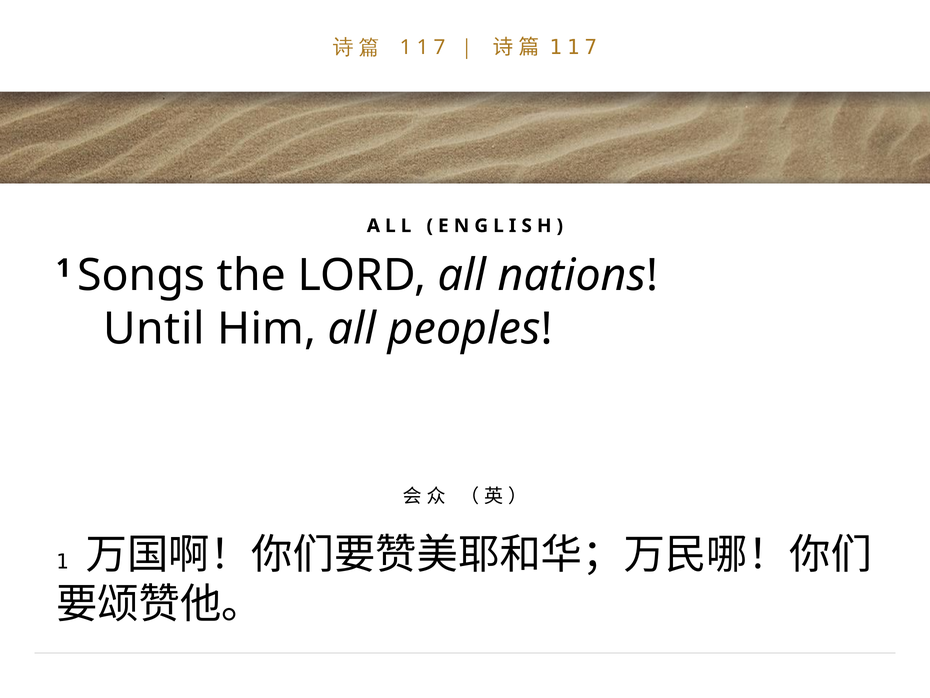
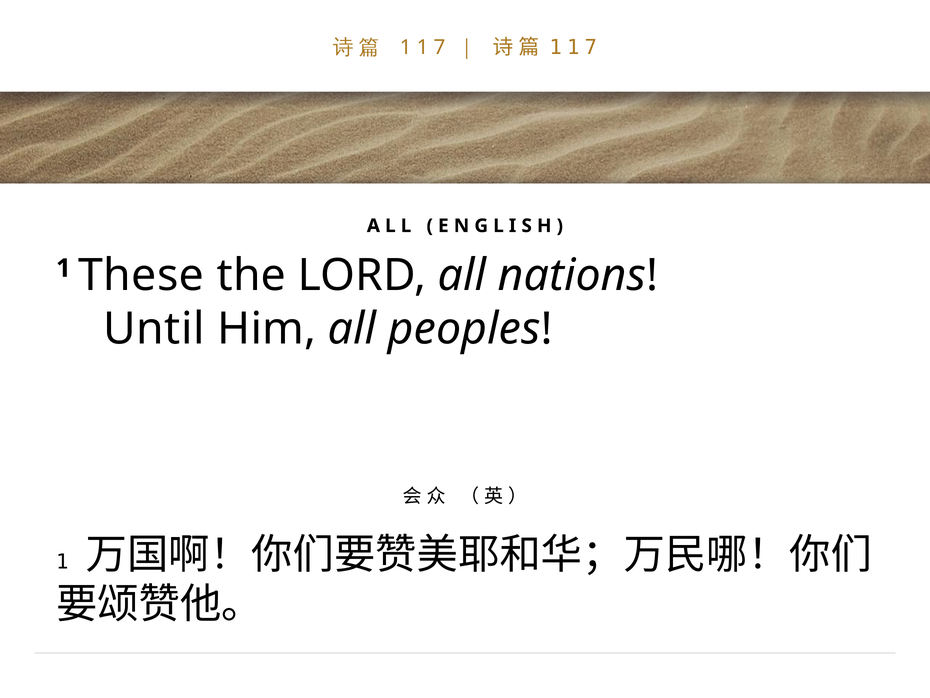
Songs: Songs -> These (141, 275)
